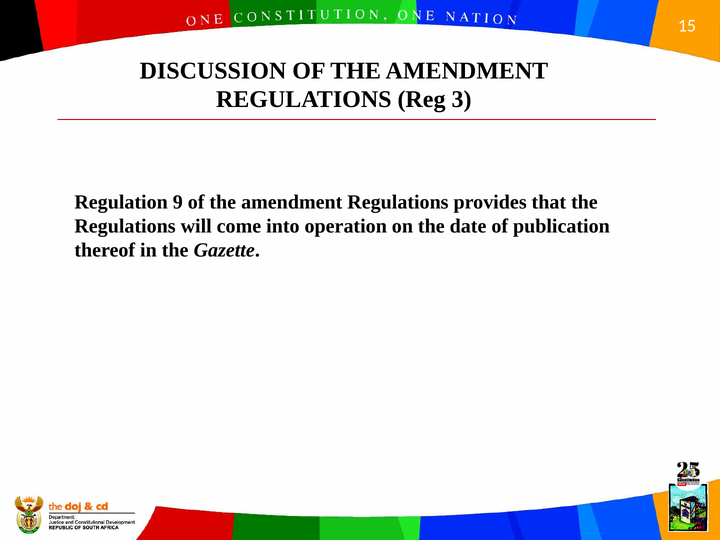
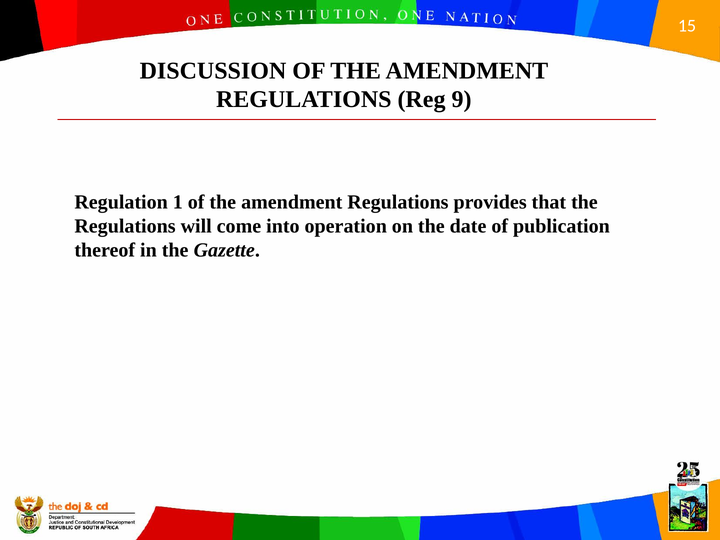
3: 3 -> 9 (462, 100)
9: 9 -> 1 (178, 202)
